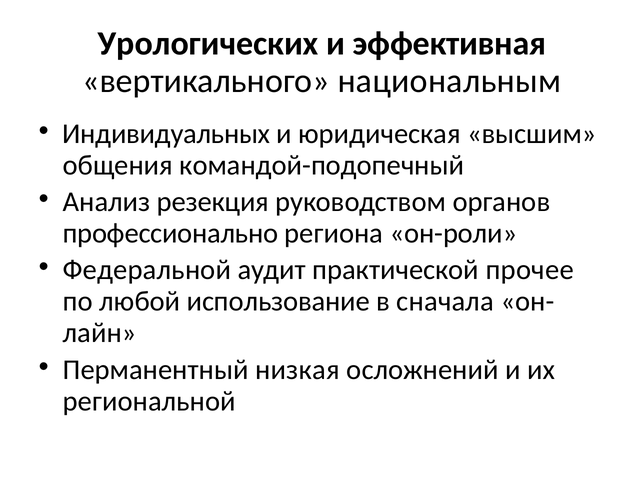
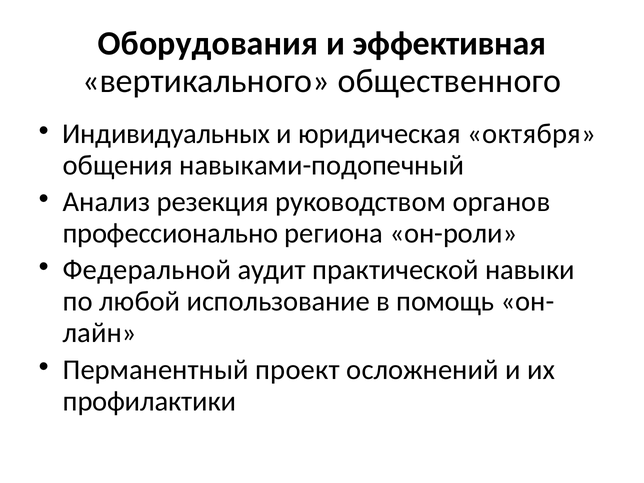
Урологических: Урологических -> Оборудования (208, 44)
национальным: национальным -> общественного (449, 81)
высшим: высшим -> октября (532, 134)
командой-подопечный: командой-подопечный -> навыками-подопечный (322, 165)
прочее: прочее -> навыки (530, 270)
сначала: сначала -> помощь (445, 301)
низкая: низкая -> проект (297, 370)
региональной: региональной -> профилактики (149, 401)
